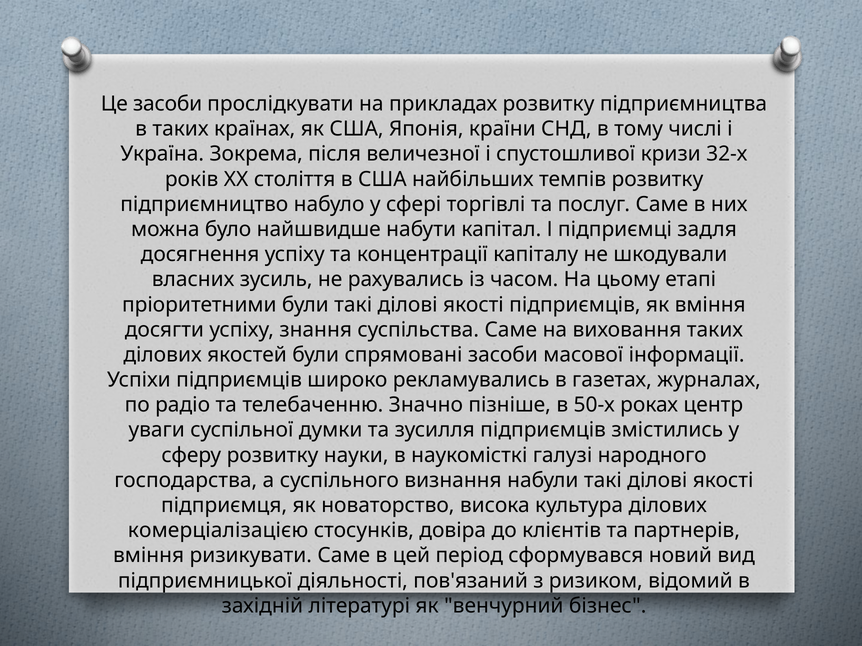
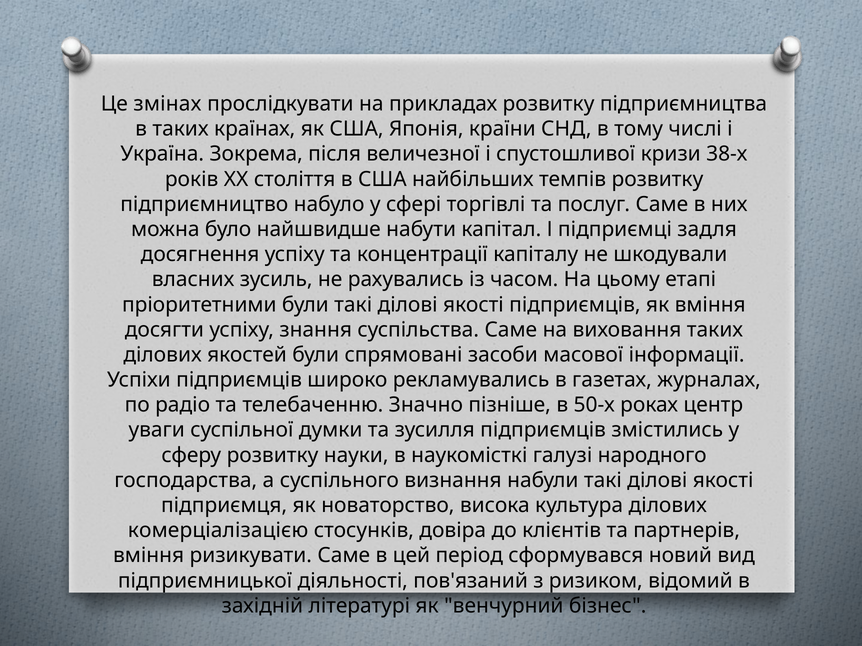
Це засоби: засоби -> змінах (167, 104)
32-х: 32-х -> 38-х (727, 154)
